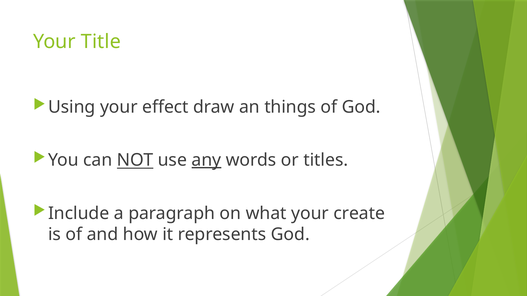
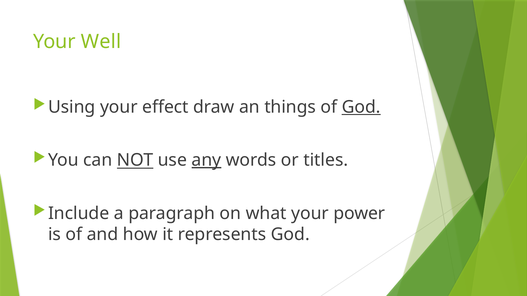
Title: Title -> Well (101, 42)
God underline: none -> present (361, 107)
create: create -> power (359, 214)
